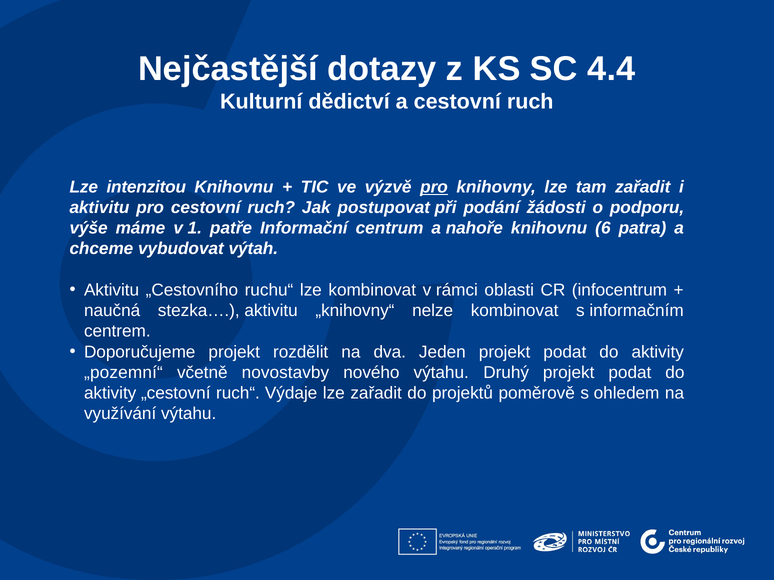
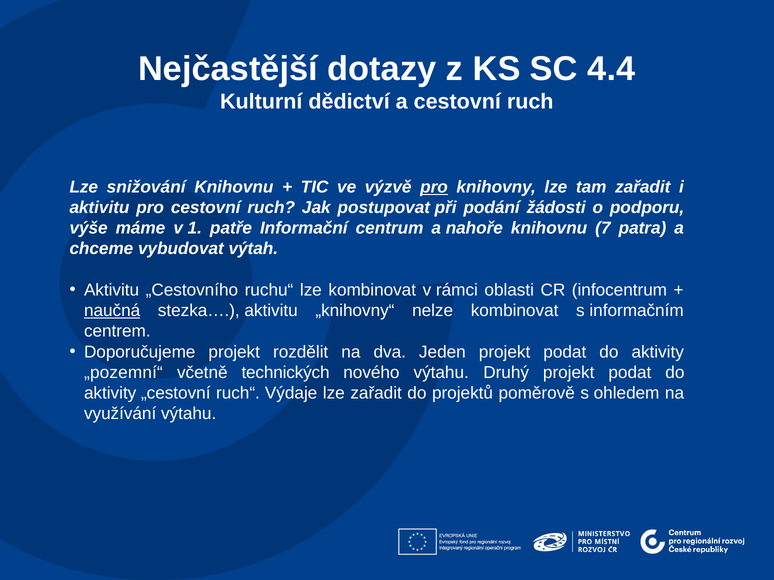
intenzitou: intenzitou -> snižování (146, 187)
6: 6 -> 7 (603, 228)
naučná underline: none -> present (112, 311)
novostavby: novostavby -> technických (286, 373)
